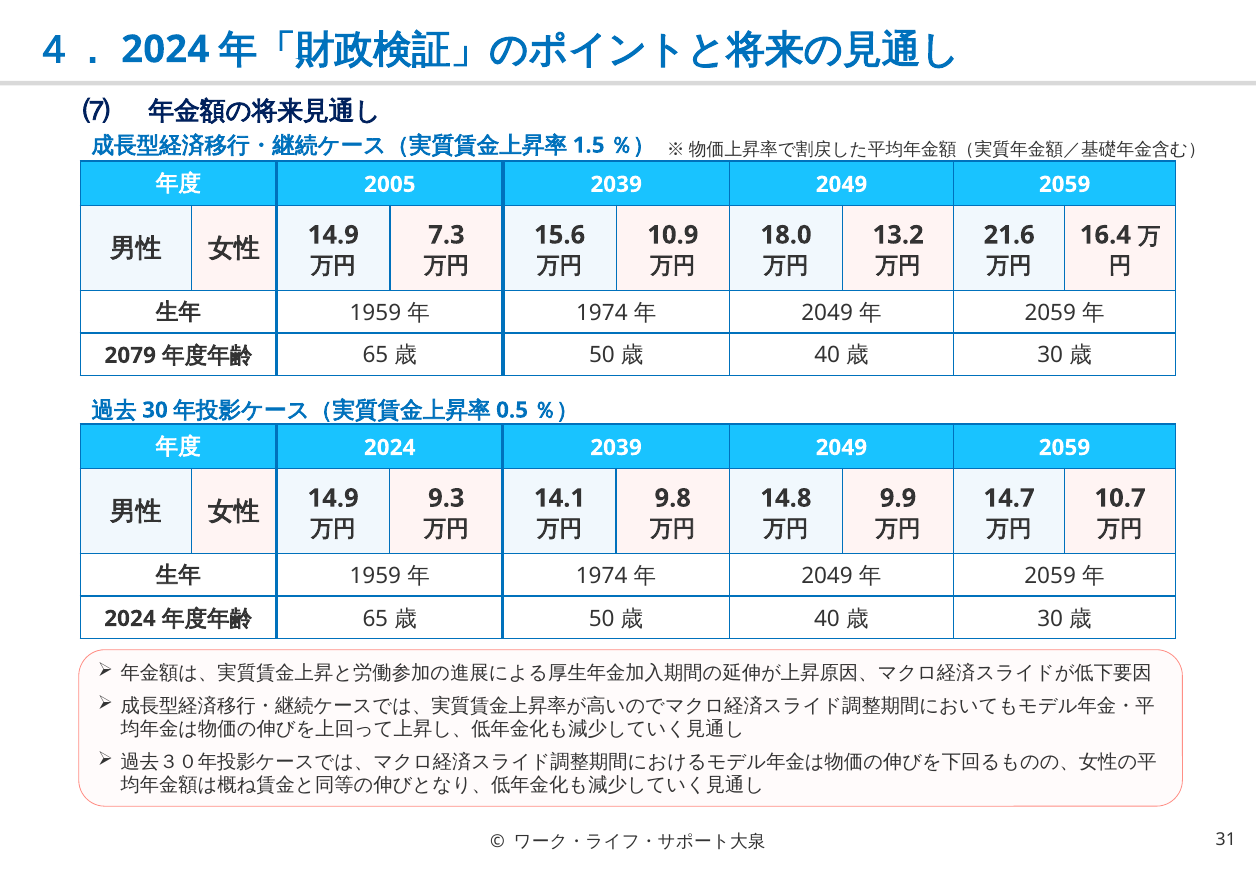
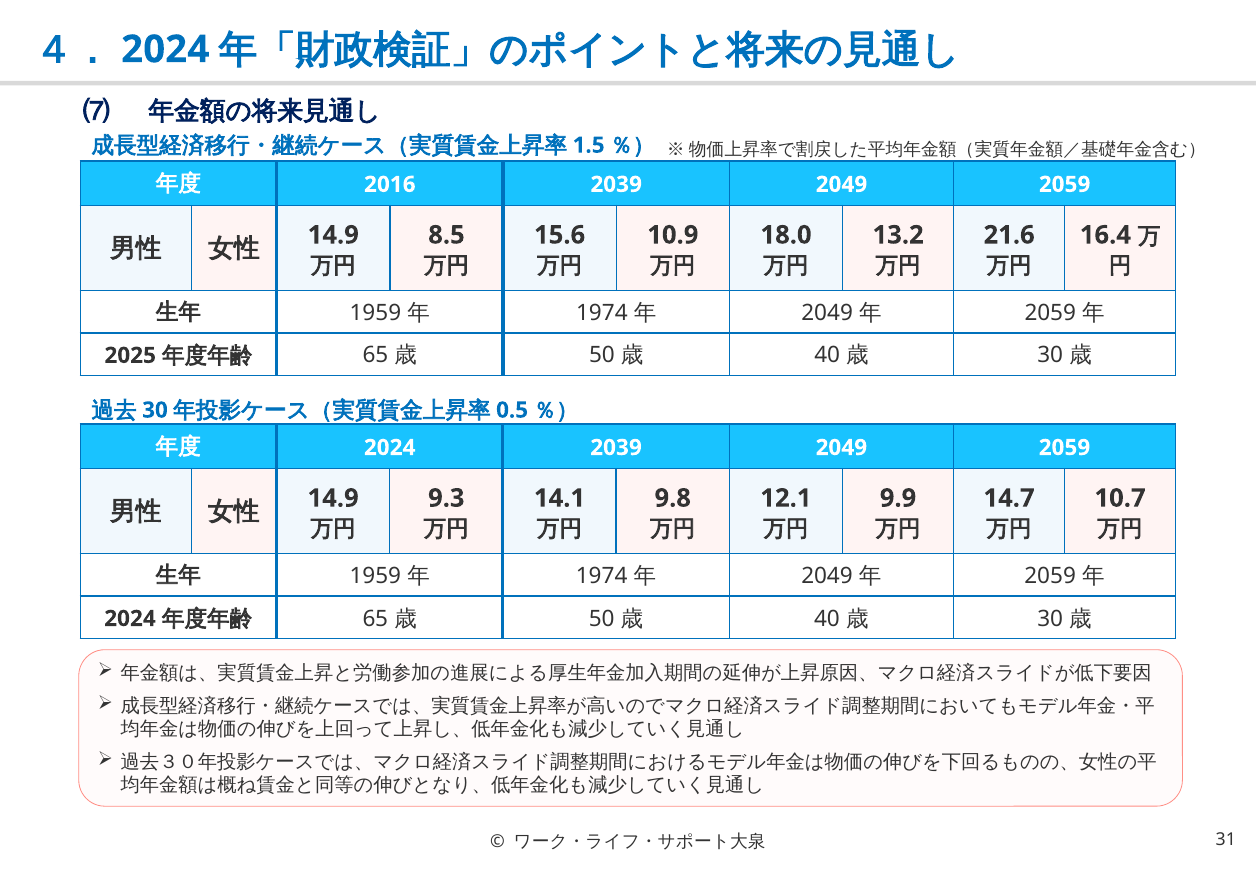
2005: 2005 -> 2016 (390, 184)
7.3: 7.3 -> 8.5 (446, 235)
2079: 2079 -> 2025 (130, 355)
14.8: 14.8 -> 12.1 (786, 498)
